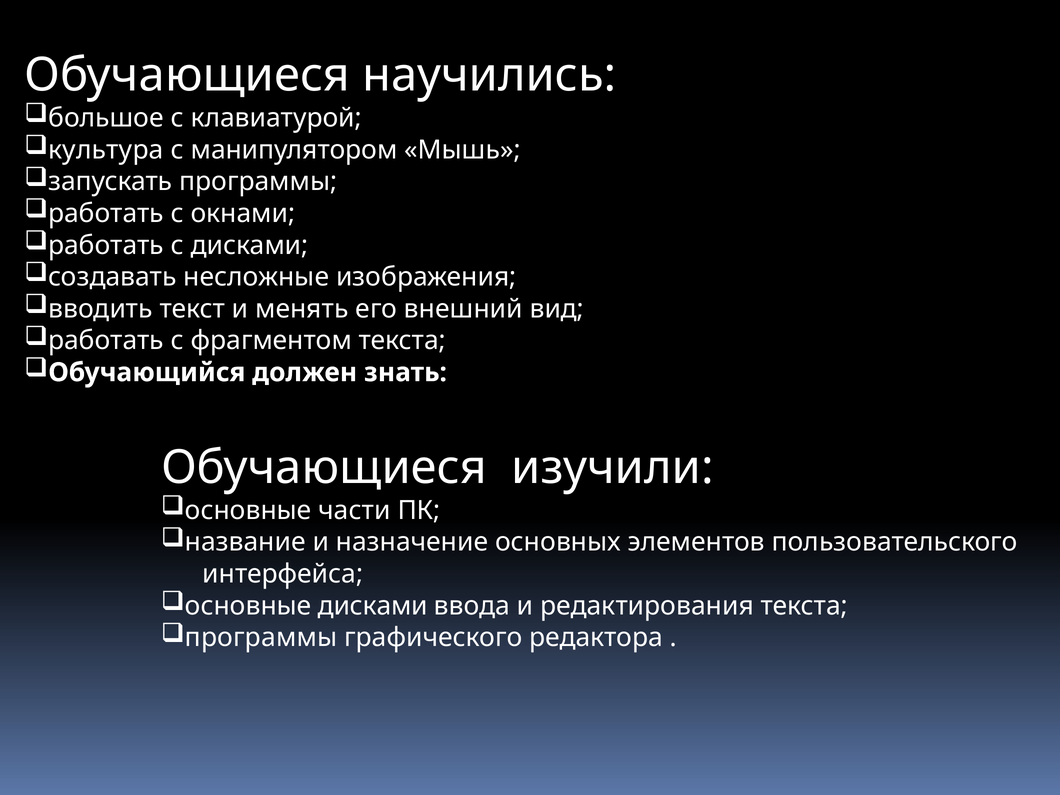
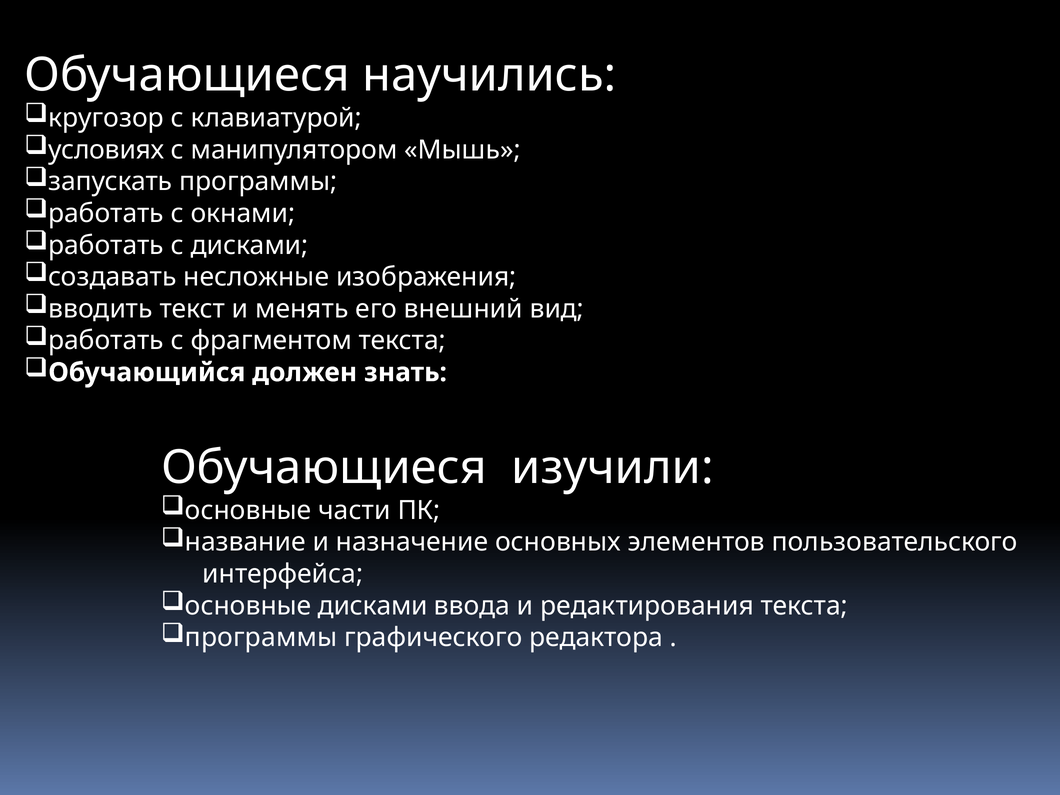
большое: большое -> кругозор (106, 118)
культура: культура -> условиях (106, 150)
